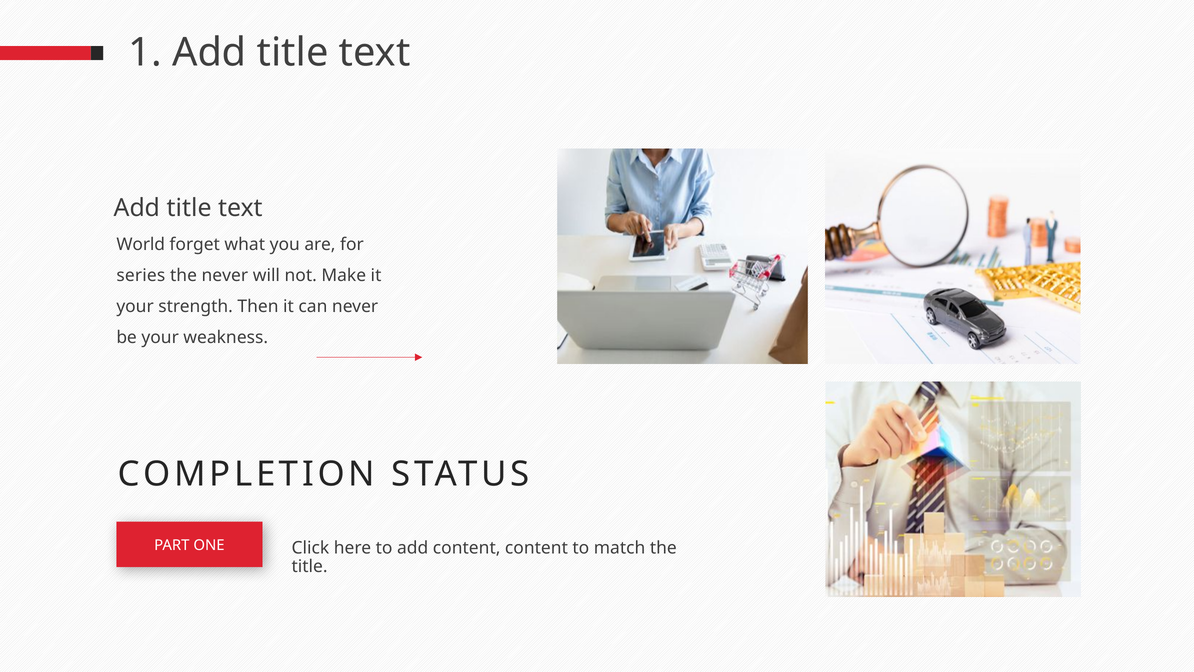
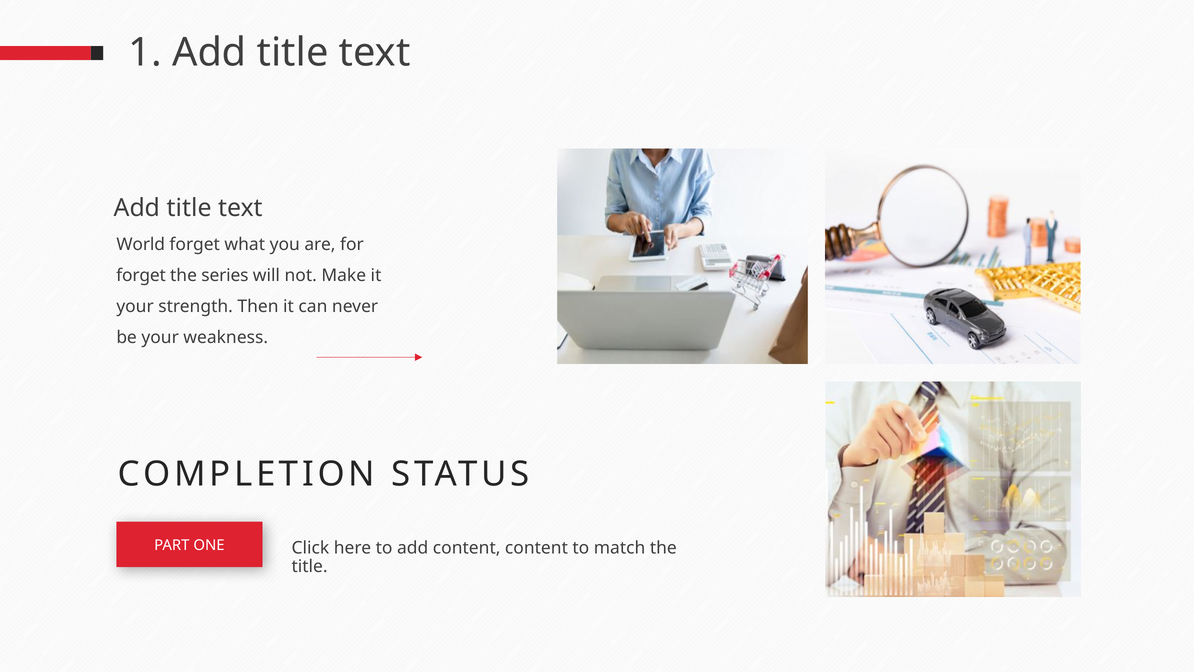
series: series -> forget (141, 275)
the never: never -> series (225, 275)
